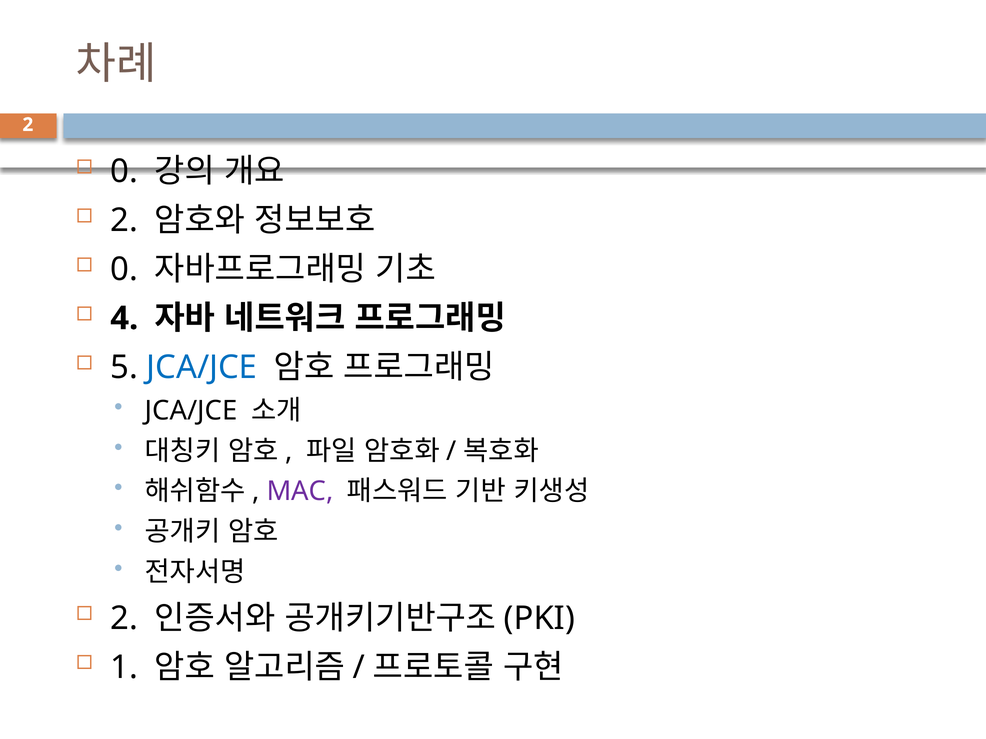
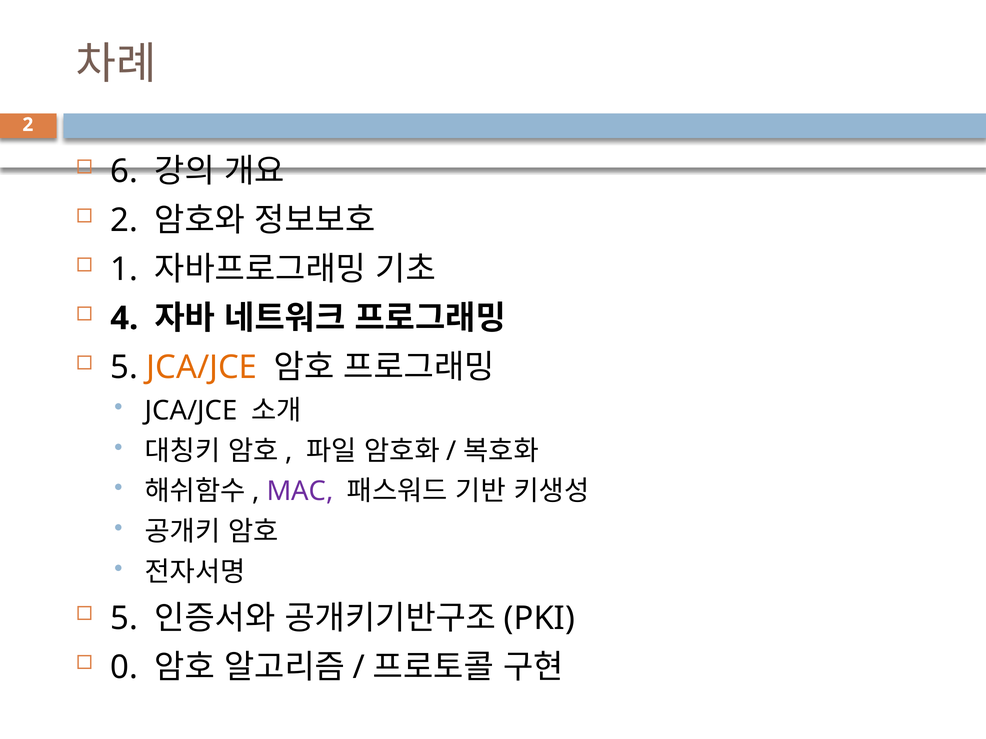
0: 0 -> 6 (124, 171)
0: 0 -> 1 (124, 269)
JCA/JCE colour: blue -> orange (202, 368)
2: 2 -> 5 (124, 619)
1: 1 -> 0 (124, 668)
